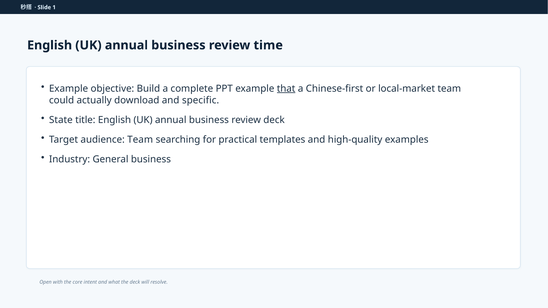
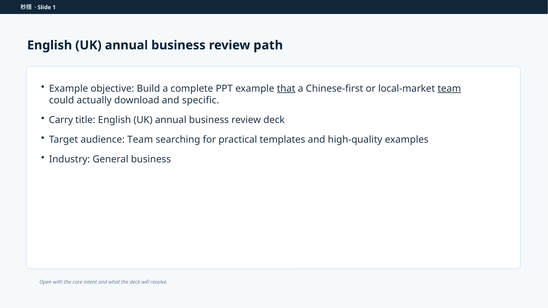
time: time -> path (268, 45)
team underline: none -> present (449, 89)
State: State -> Carry (61, 120)
